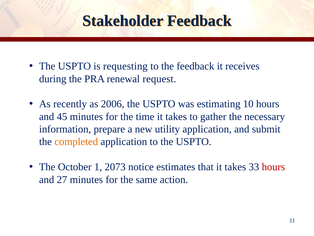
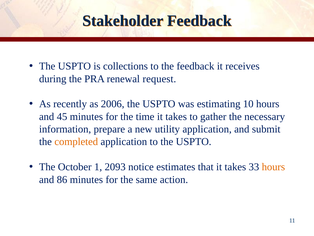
requesting: requesting -> collections (125, 66)
2073: 2073 -> 2093 (115, 167)
hours colour: red -> orange (273, 167)
27: 27 -> 86 (62, 179)
